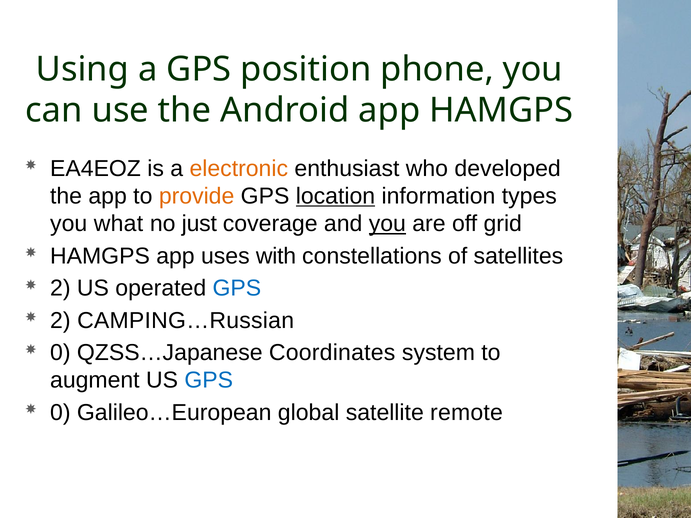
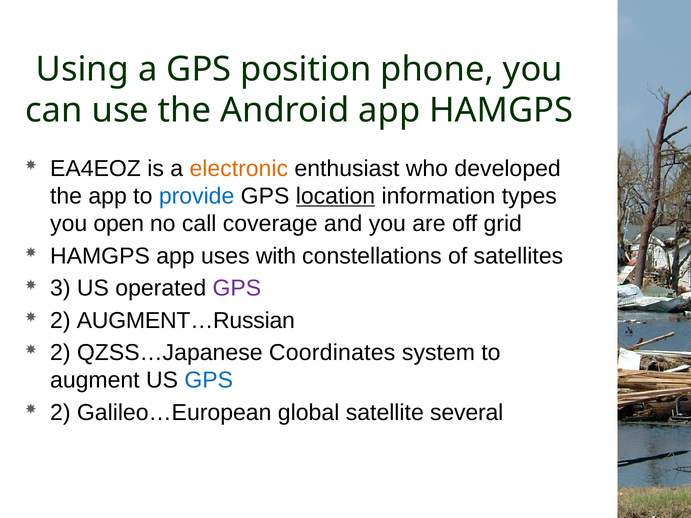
provide colour: orange -> blue (197, 196)
what: what -> open (119, 224)
just: just -> call (199, 224)
you underline: present -> none (387, 224)
2: 2 -> 3 (60, 288)
GPS colour: blue -> purple (237, 288)
CAMPING…Russian: CAMPING…Russian -> AUGMENT…Russian (186, 321)
0: 0 -> 2 (60, 353)
0: 0 -> 2 (60, 413)
remote: remote -> several (467, 413)
